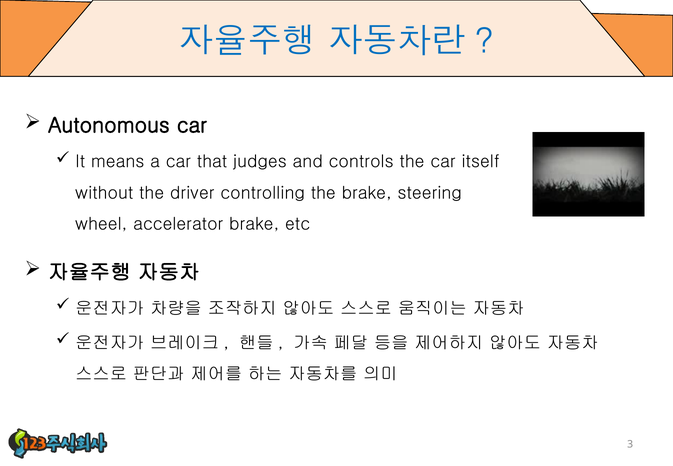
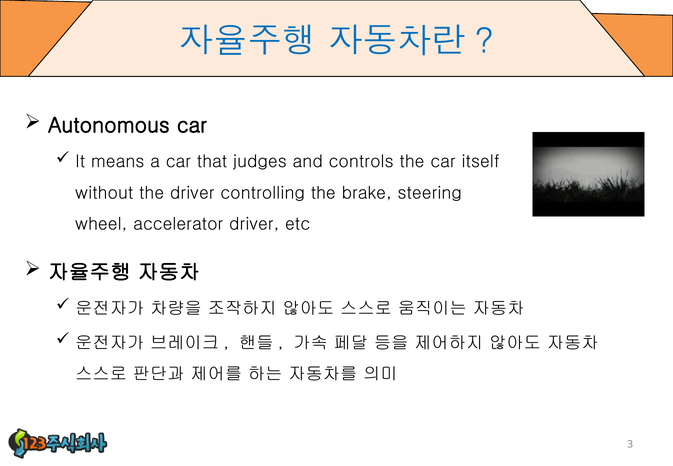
accelerator brake: brake -> driver (254, 224)
